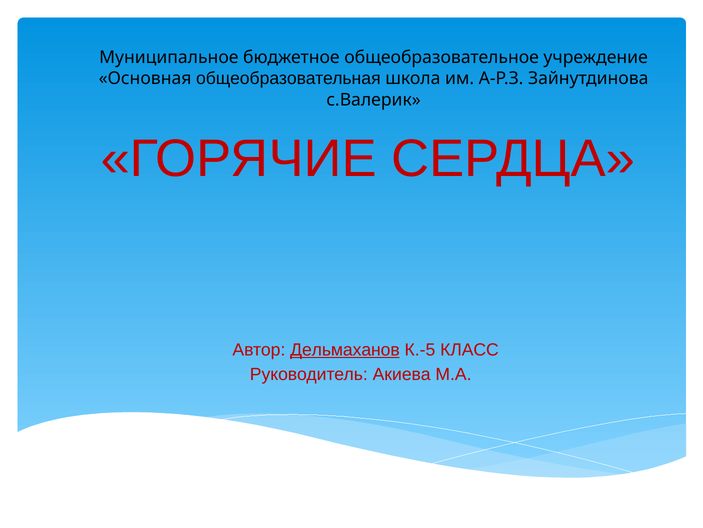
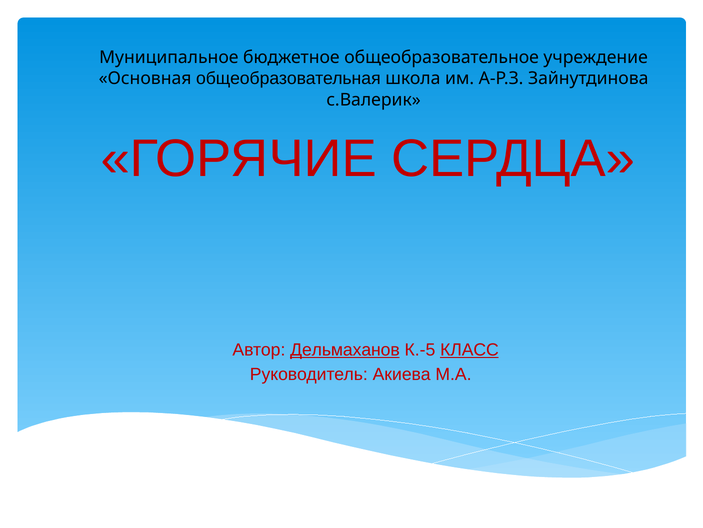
КЛАСС underline: none -> present (469, 349)
